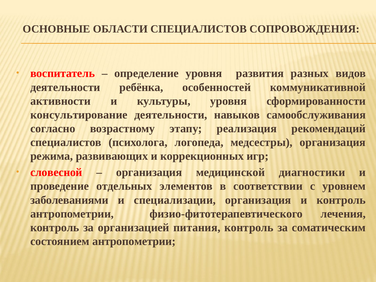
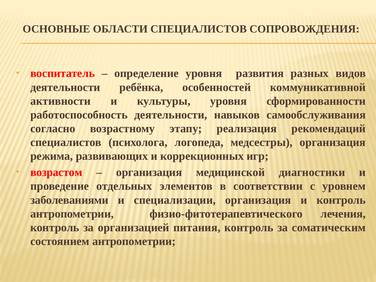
консультирование: консультирование -> работоспособность (79, 115)
словесной: словесной -> возрастом (56, 172)
